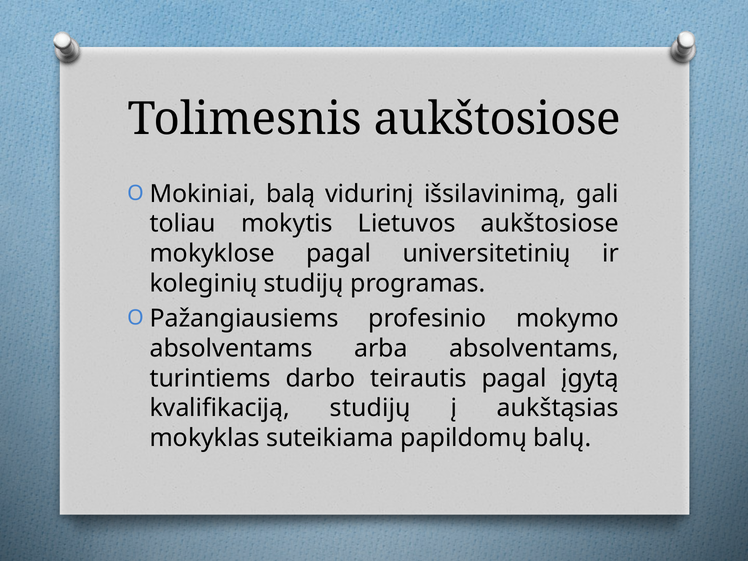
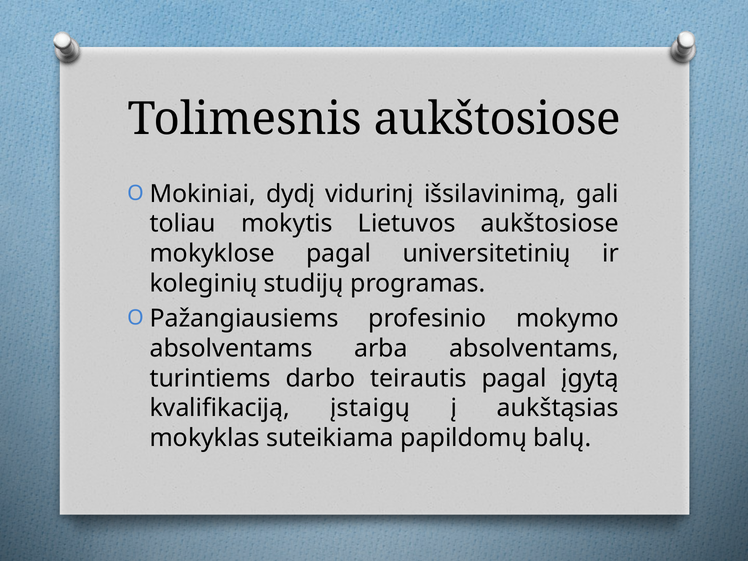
balą: balą -> dydį (291, 194)
kvalifikaciją studijų: studijų -> įstaigų (370, 408)
